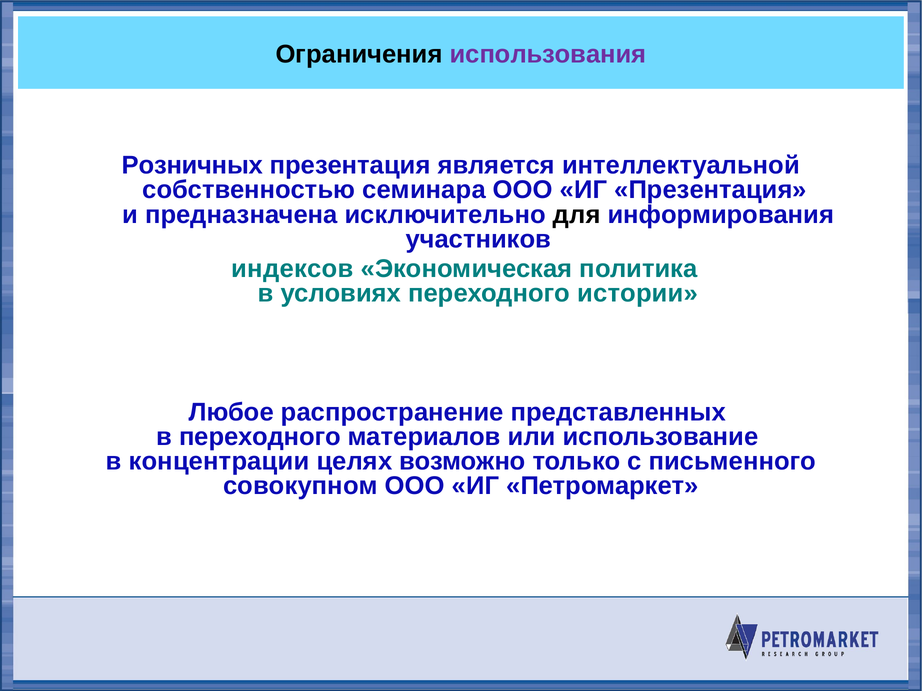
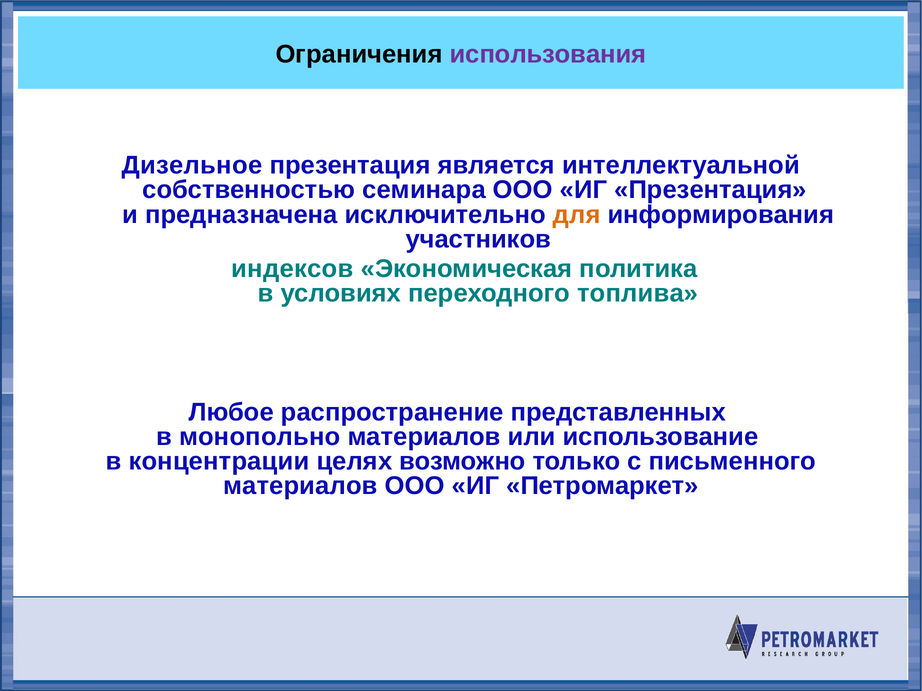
Розничных: Розничных -> Дизельное (192, 165)
для colour: black -> orange (577, 215)
истории: истории -> топлива (638, 294)
в переходного: переходного -> монопольно (260, 437)
совокупном: совокупном -> материалов (300, 486)
